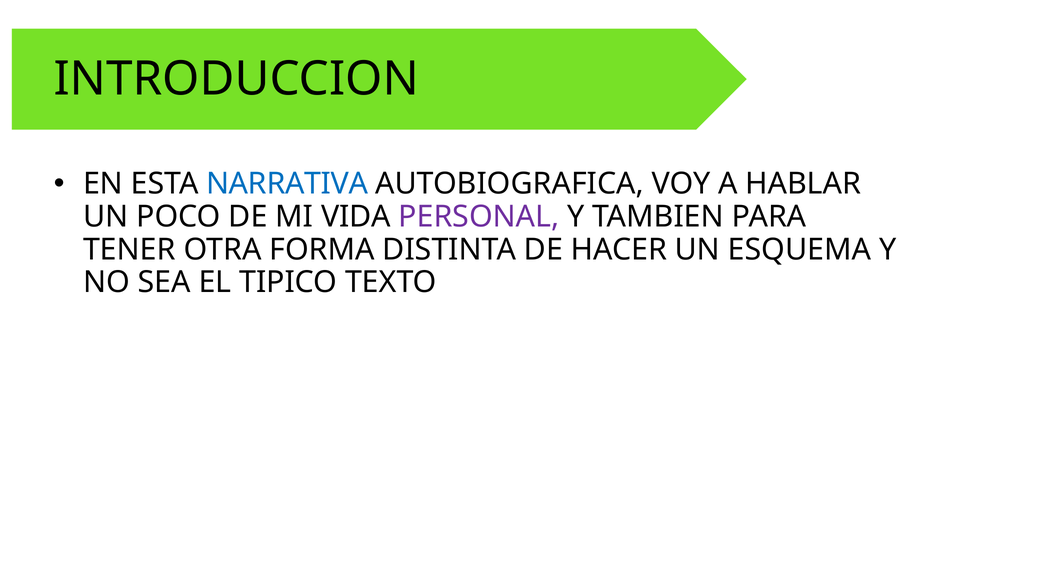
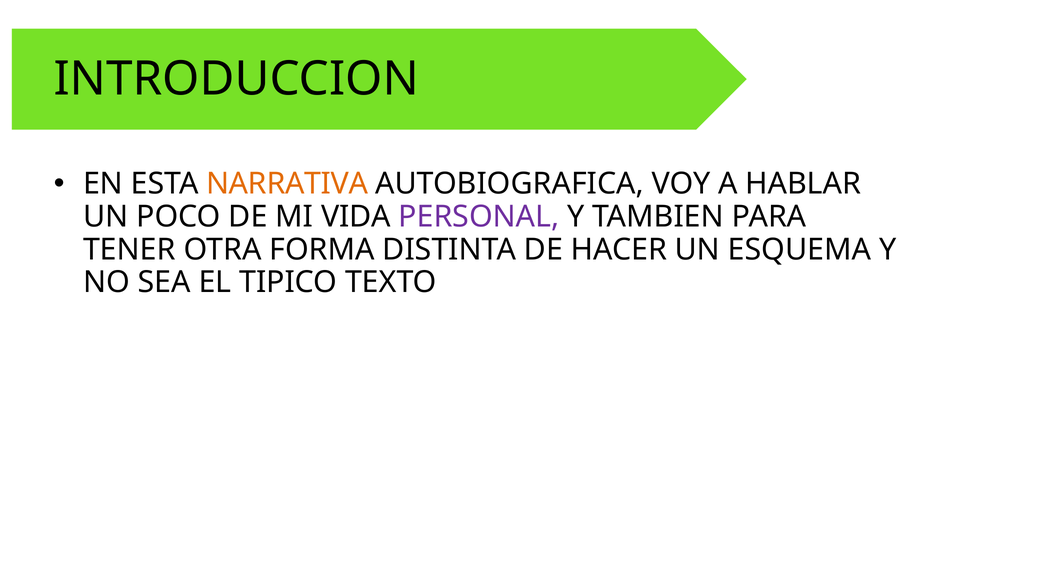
NARRATIVA colour: blue -> orange (287, 184)
